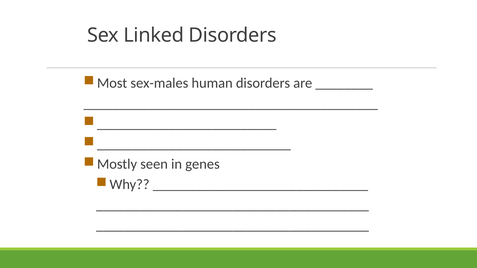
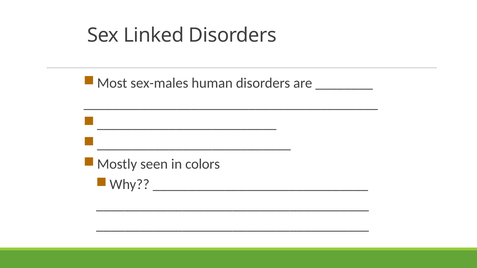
genes: genes -> colors (203, 164)
